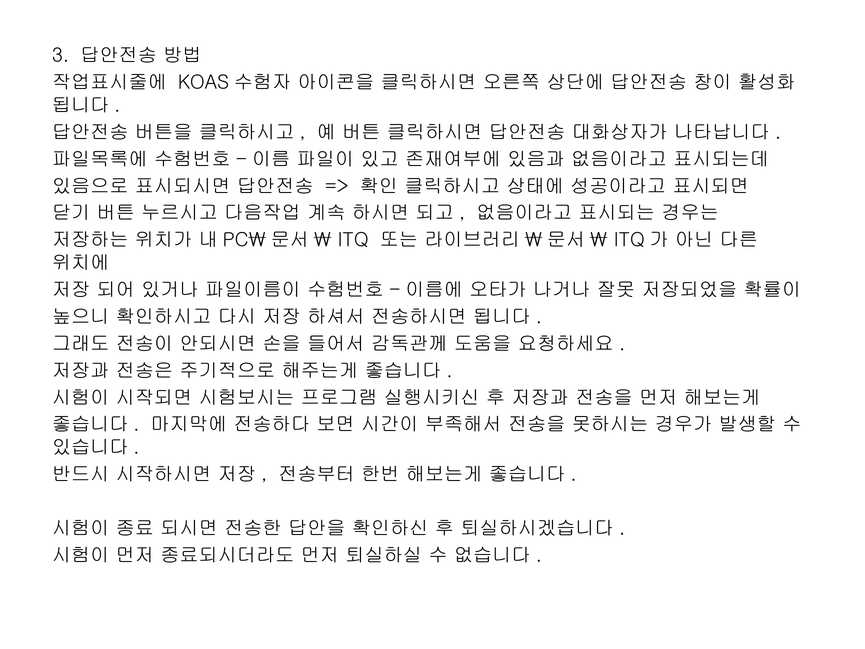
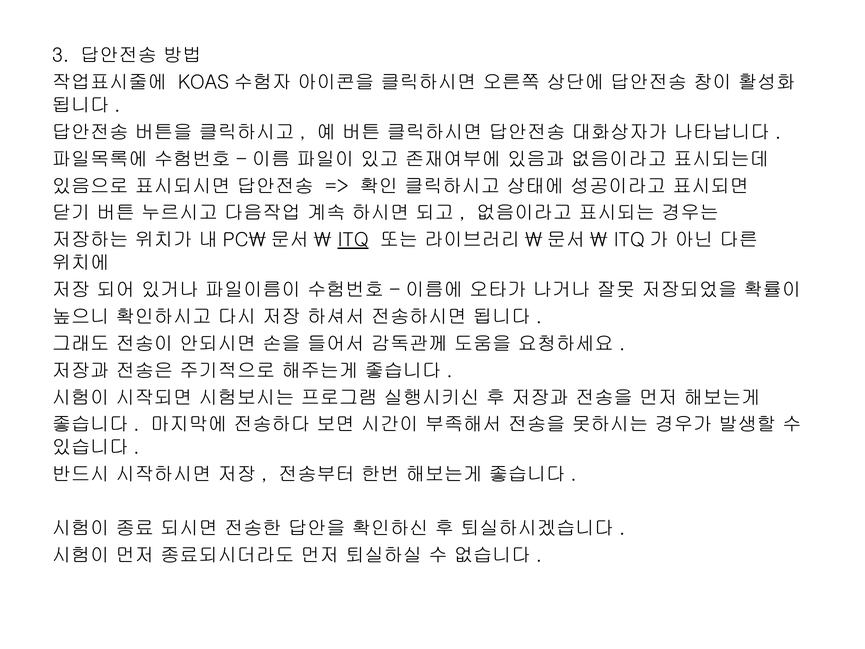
ITQ underline: none -> present (353, 240)
